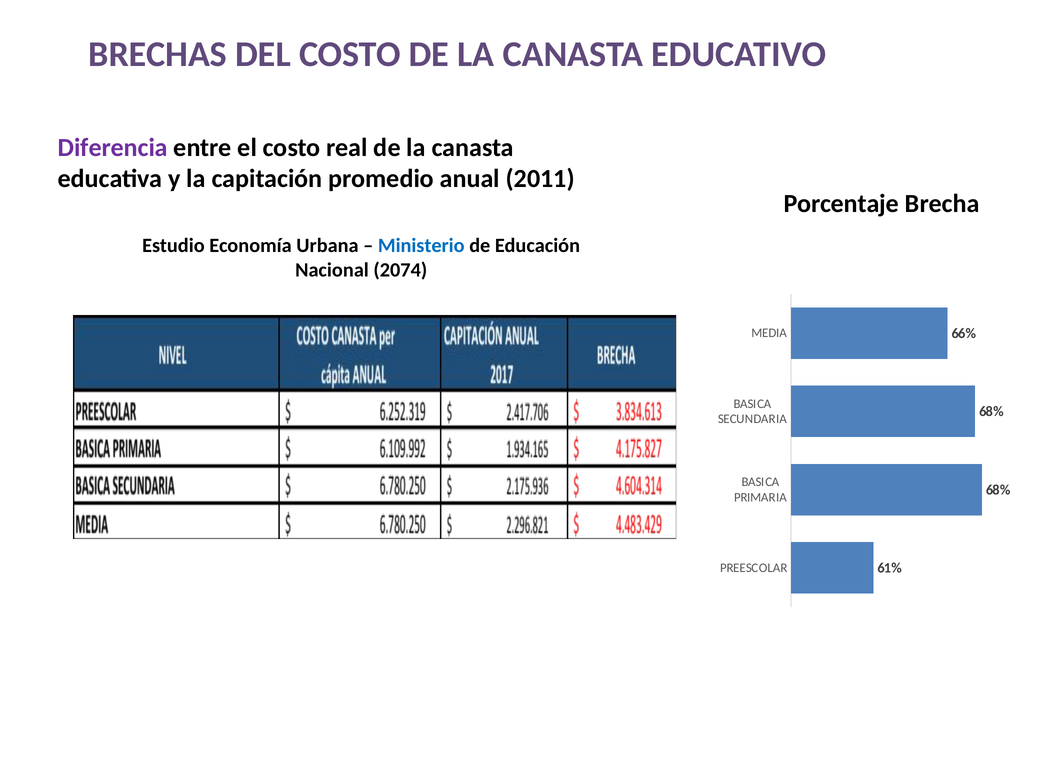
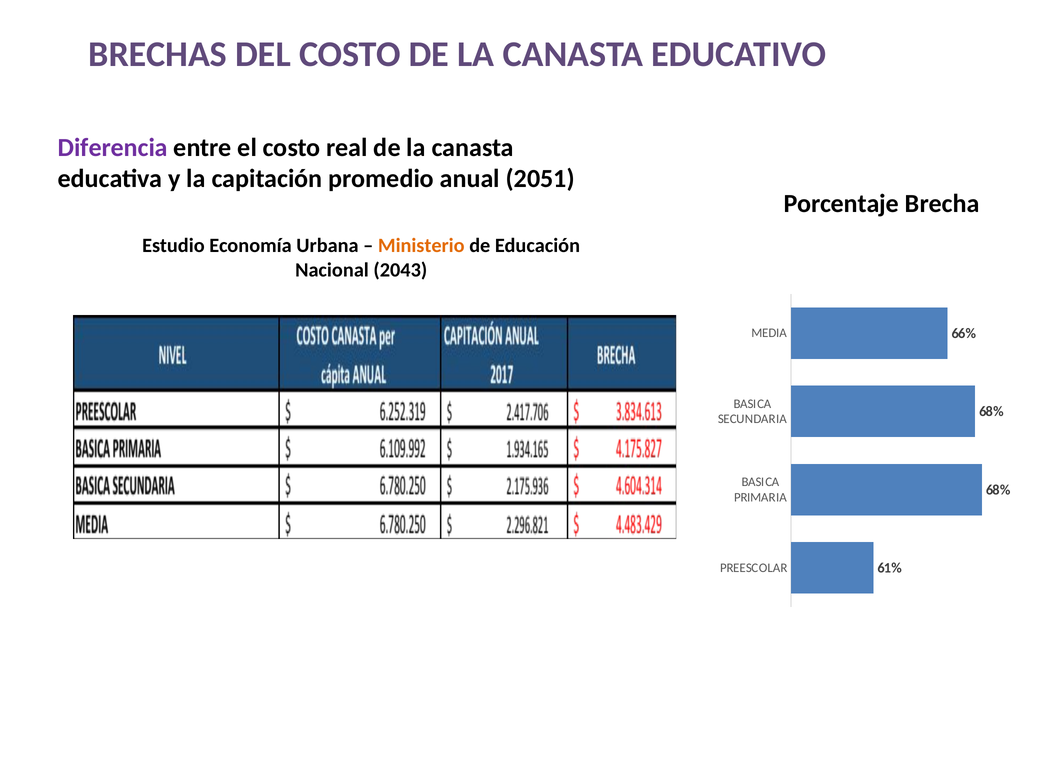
2011: 2011 -> 2051 (540, 179)
Ministerio colour: blue -> orange (421, 246)
2074: 2074 -> 2043 (400, 270)
